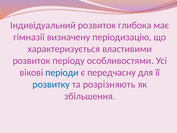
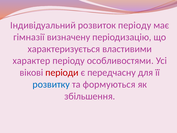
розвиток глибока: глибока -> періоду (135, 25)
розвиток: розвиток -> характер (31, 61)
періоди colour: blue -> red (62, 72)
розрізняють: розрізняють -> формуються (109, 84)
